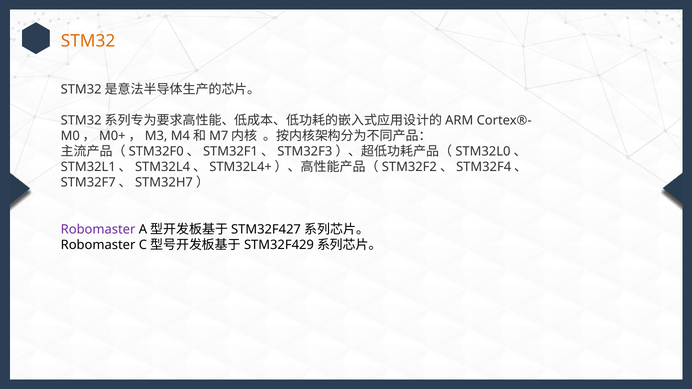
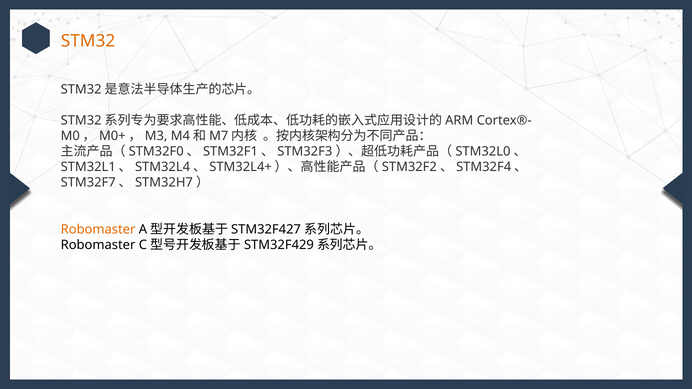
Robomaster colour: purple -> orange (98, 229)
